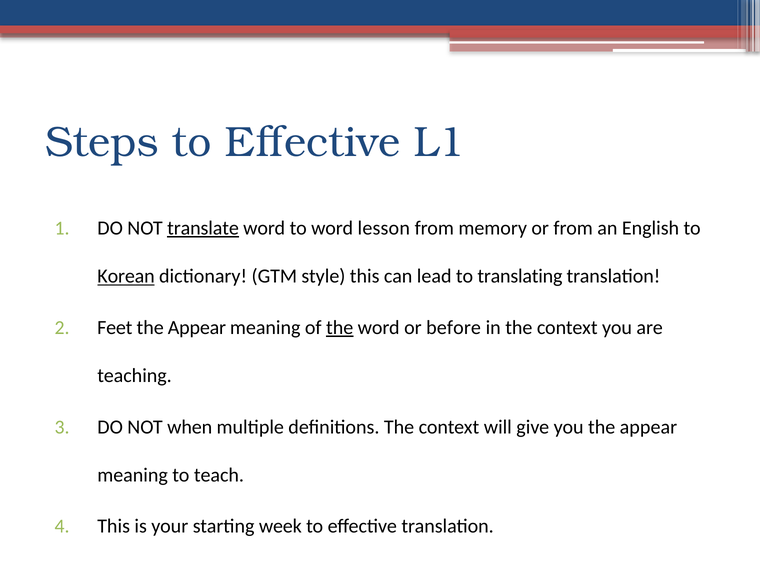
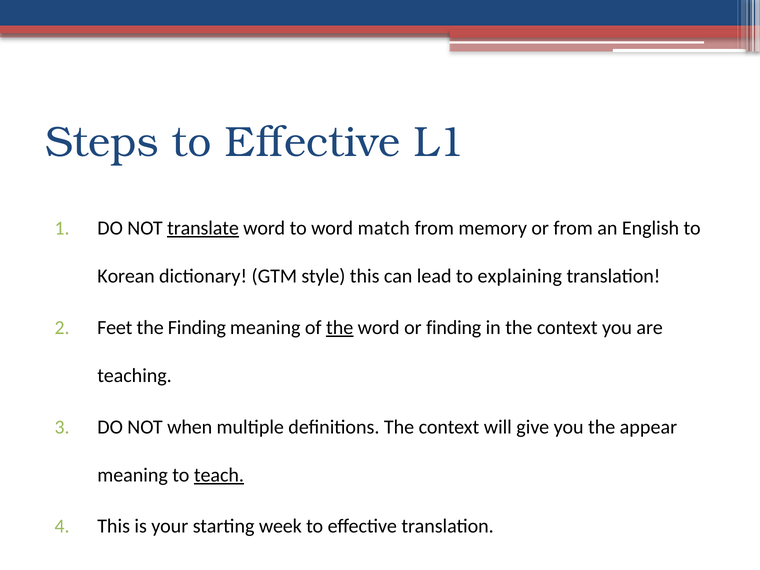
lesson: lesson -> match (384, 228)
Korean underline: present -> none (126, 276)
translating: translating -> explaining (520, 276)
Appear: Appear -> Finding (197, 328)
or before: before -> finding (454, 328)
teach underline: none -> present (219, 475)
